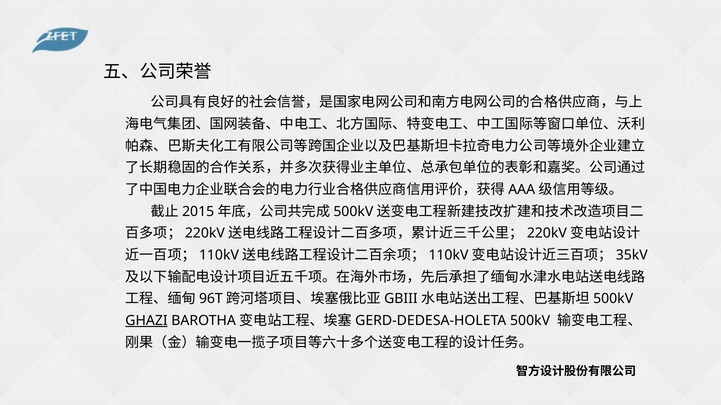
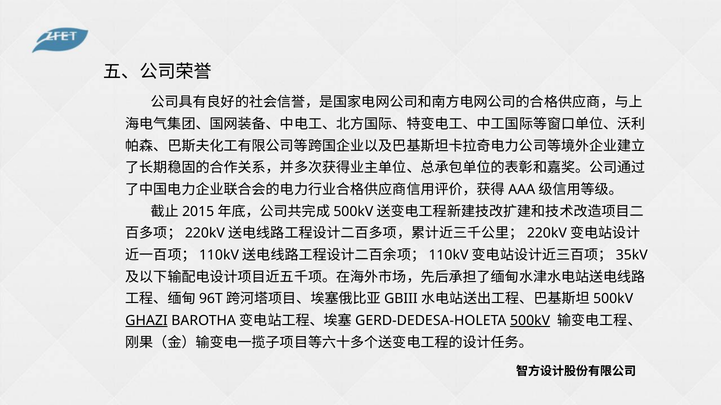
500kV underline: none -> present (530, 321)
